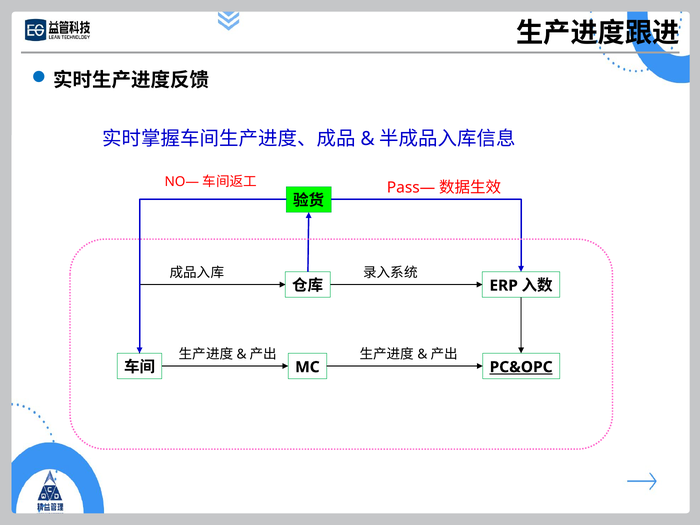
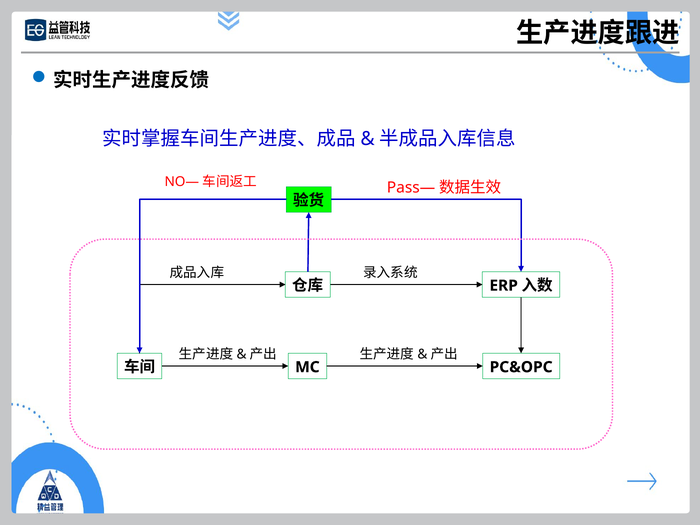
PC&OPC underline: present -> none (521, 367)
